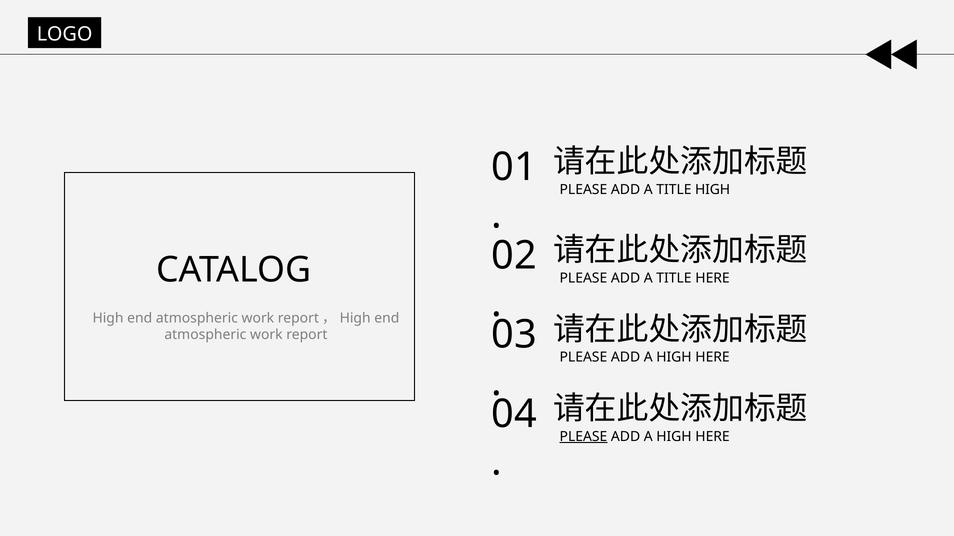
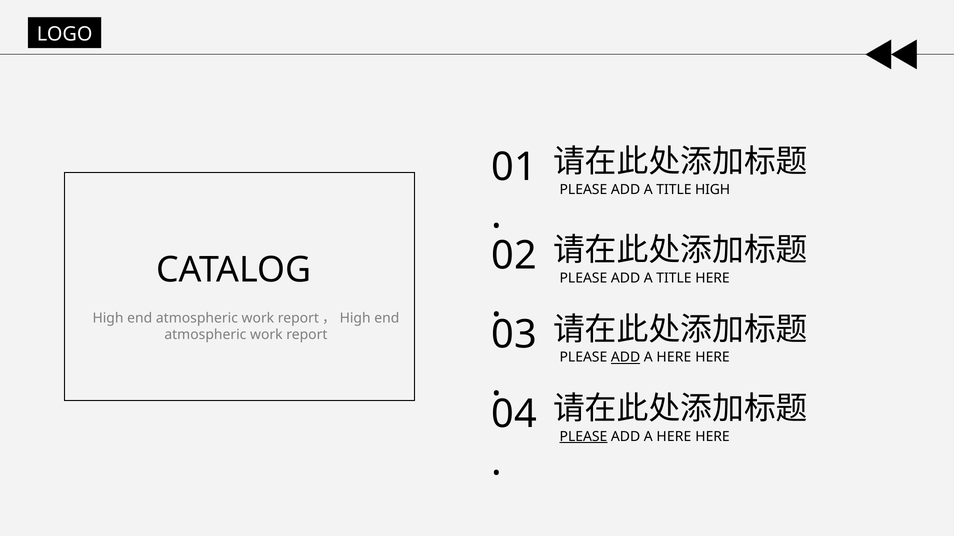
ADD underline: none -> present (626, 358)
HIGH: HIGH -> HERE (674, 358)
HIGH: HIGH -> HERE (674, 437)
